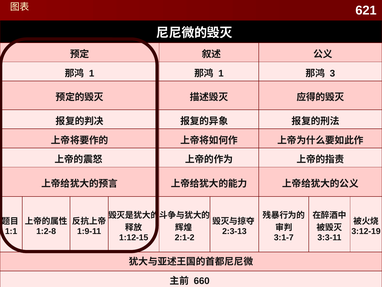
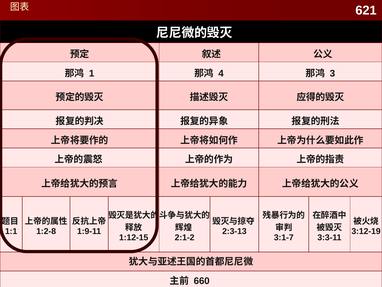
1: 1 -> 4 (221, 73)
